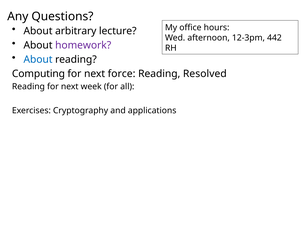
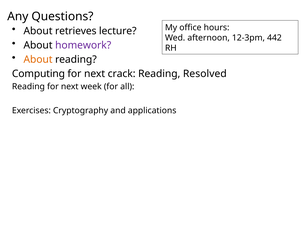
arbitrary: arbitrary -> retrieves (76, 31)
About colour: blue -> orange (38, 60)
force: force -> crack (122, 74)
